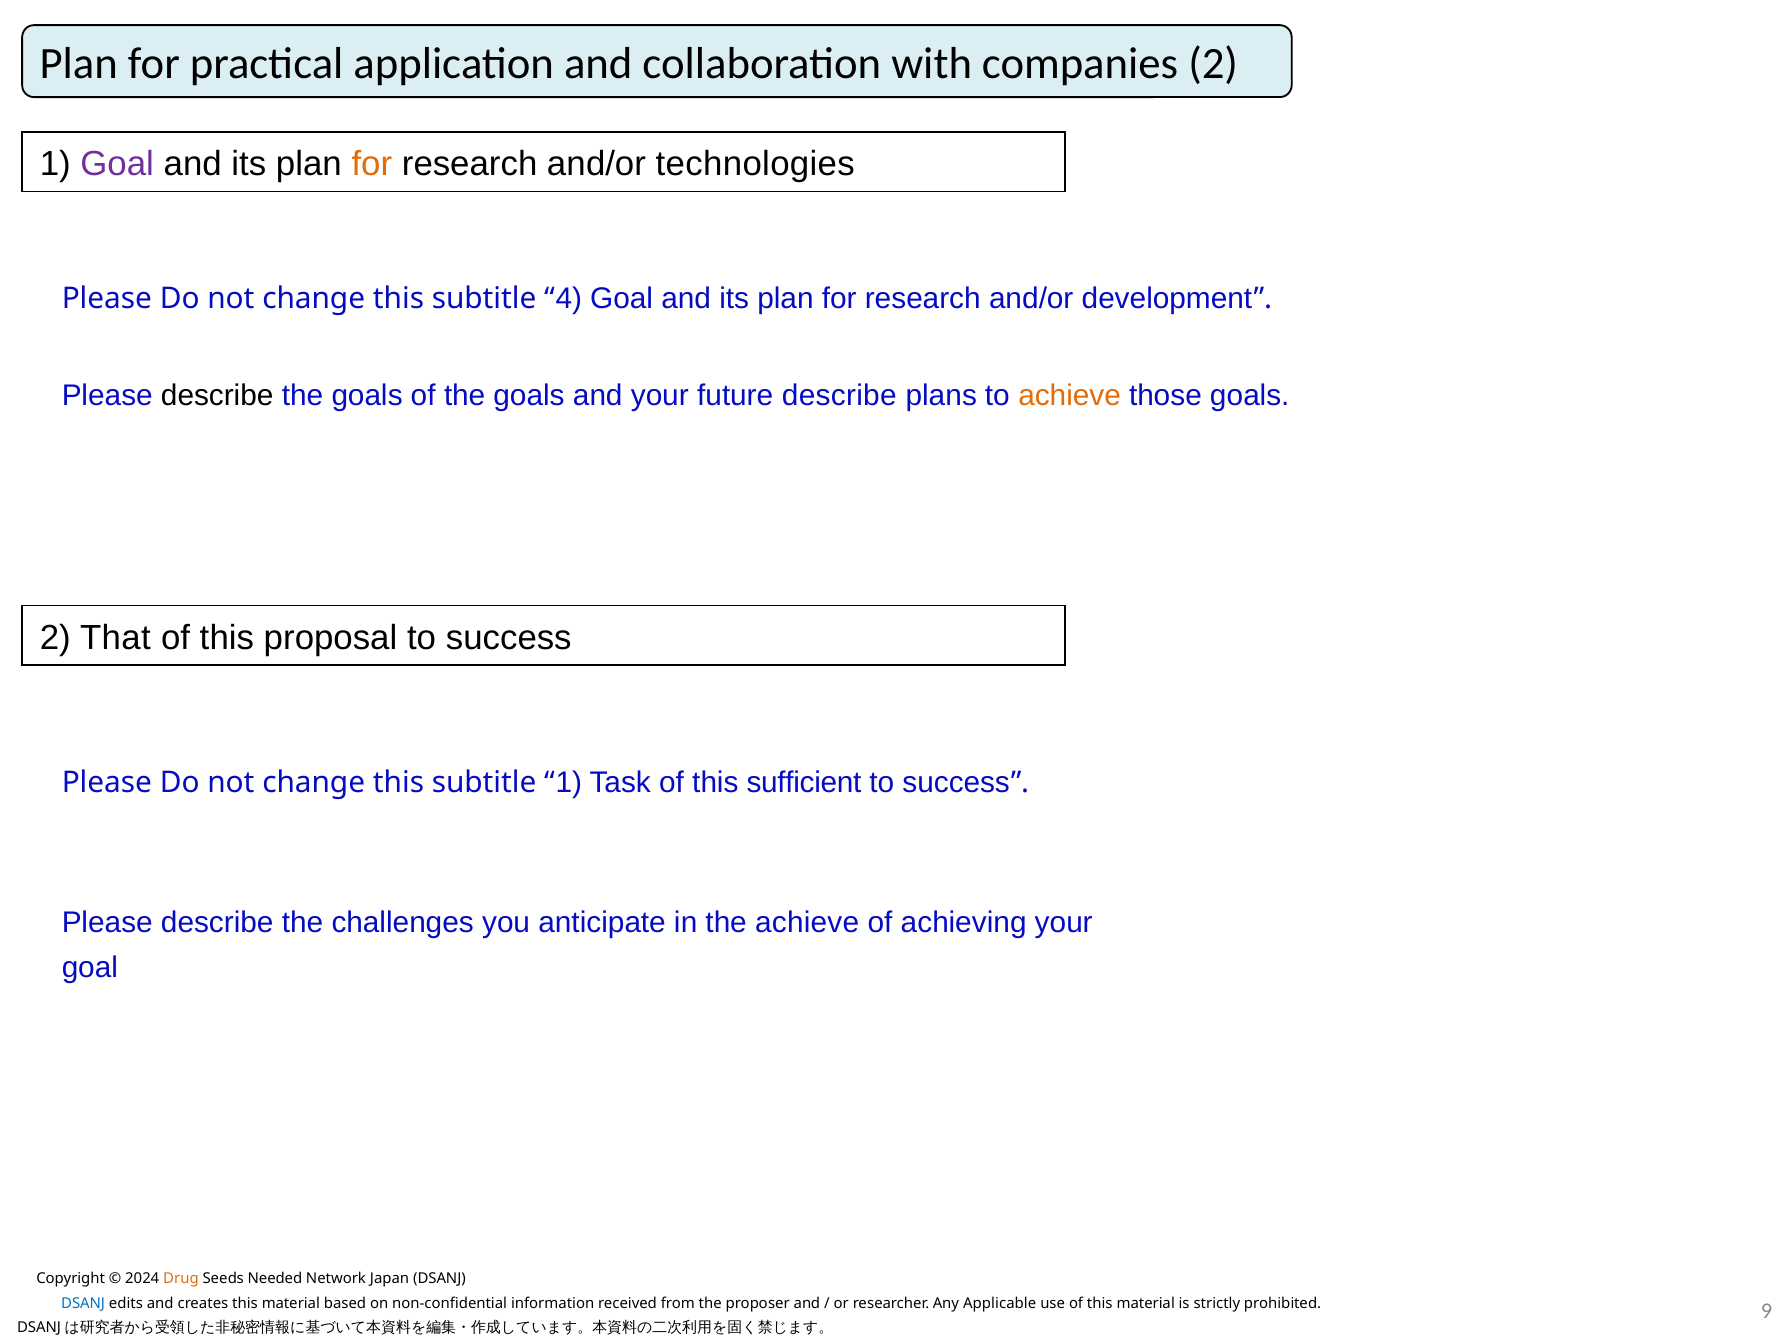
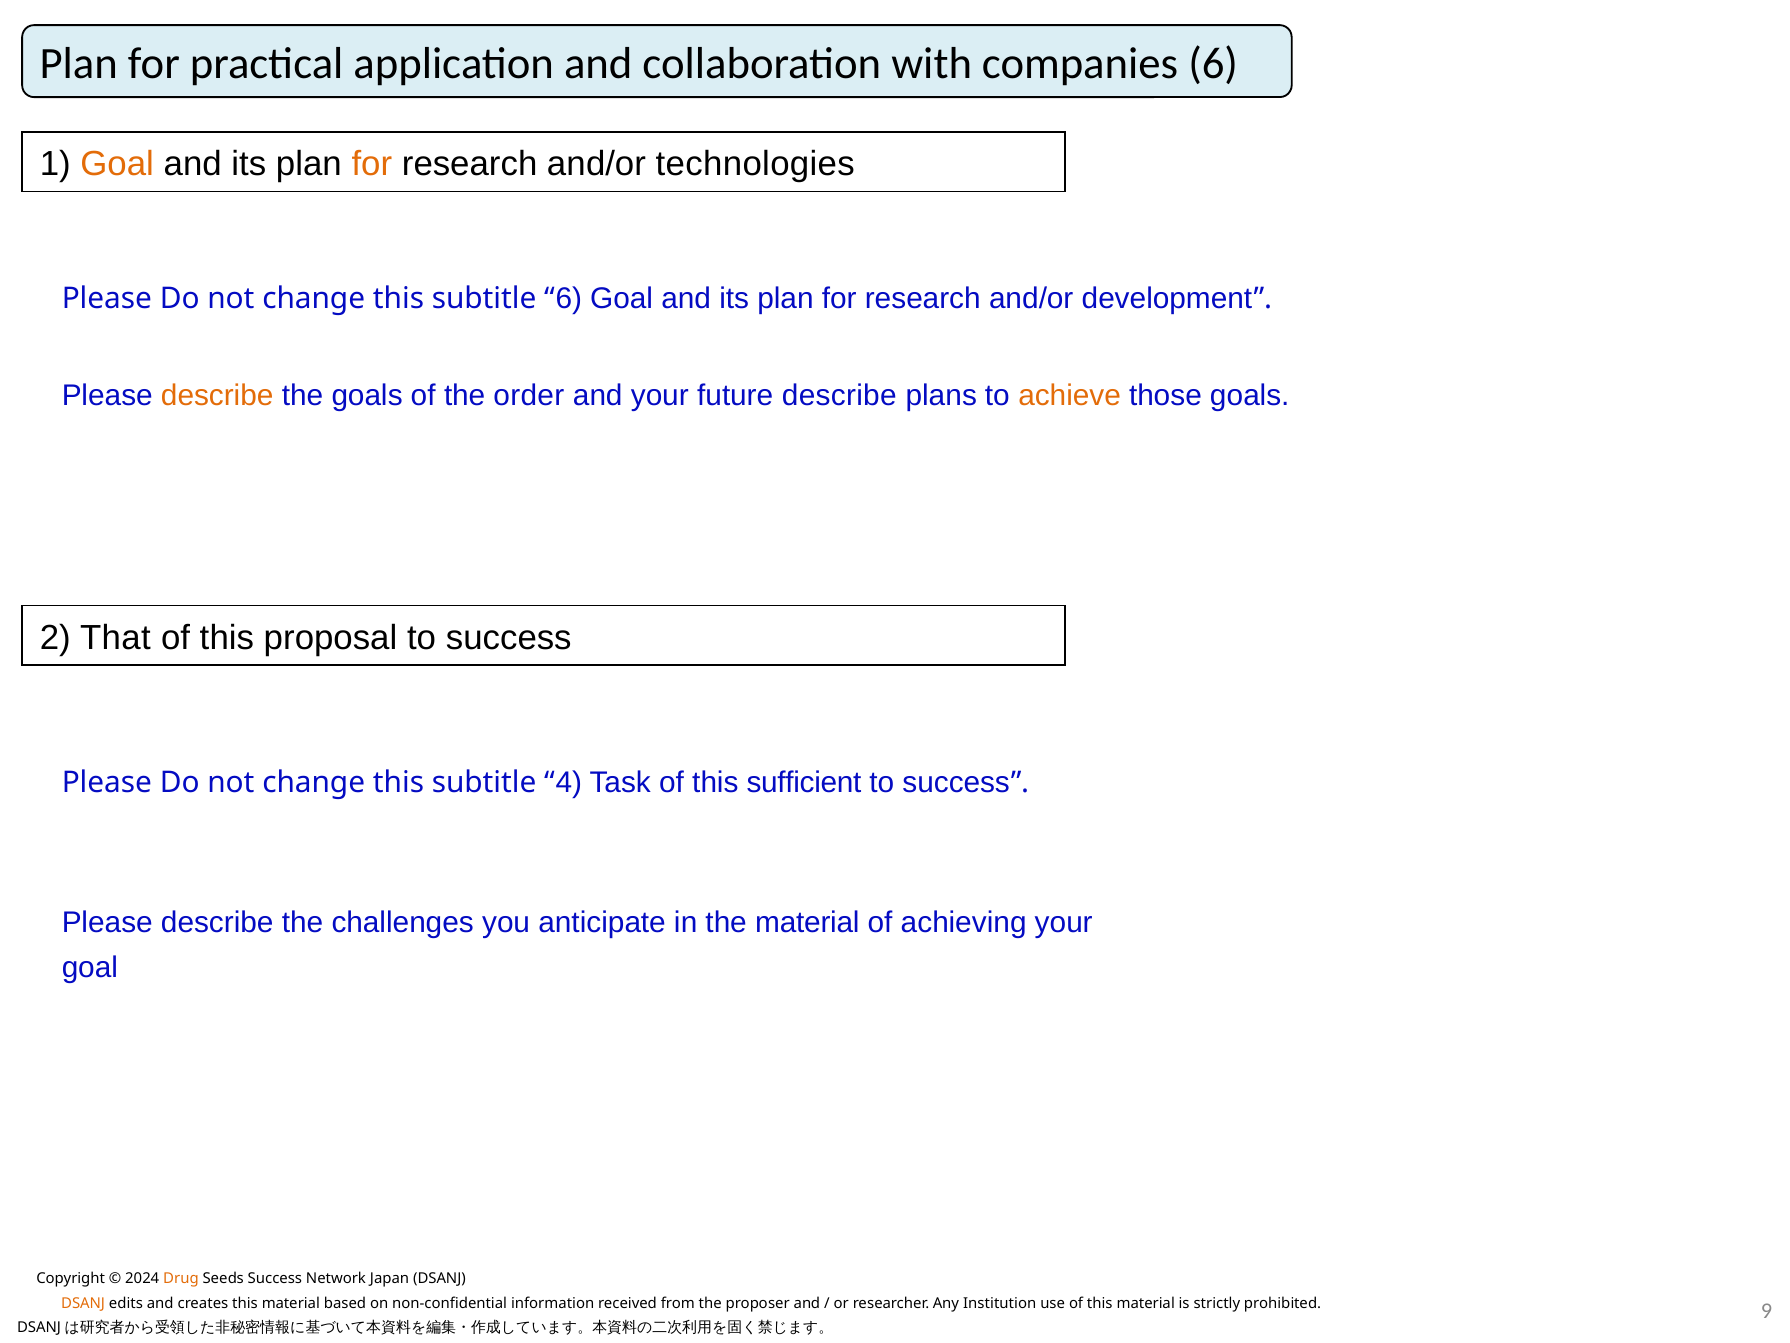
companies 2: 2 -> 6 (1213, 64)
Goal colour: purple -> orange (117, 164)
4: 4 -> 6 (569, 298)
describe colour: black -> orange (217, 395)
of the goals: goals -> order (529, 395)
1: 1 -> 4 (569, 783)
the achieve: achieve -> material (807, 923)
Seeds Needed: Needed -> Success (275, 1278)
DSANJ colour: blue -> orange (83, 1303)
Applicable: Applicable -> Institution (1000, 1303)
